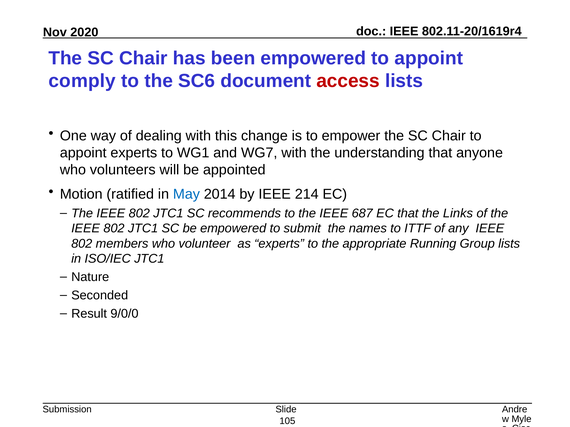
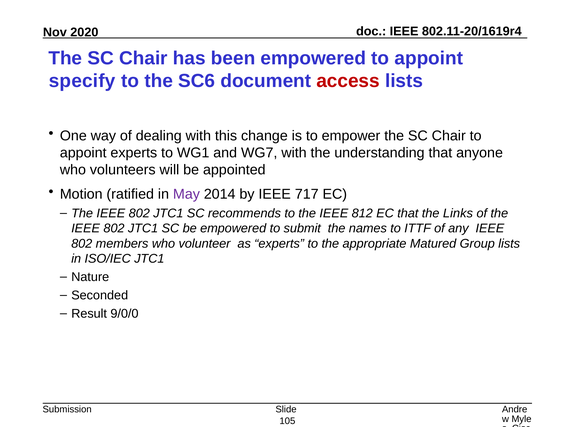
comply: comply -> specify (82, 81)
May colour: blue -> purple (186, 194)
214: 214 -> 717 (307, 194)
687: 687 -> 812 (362, 214)
Running: Running -> Matured (433, 244)
